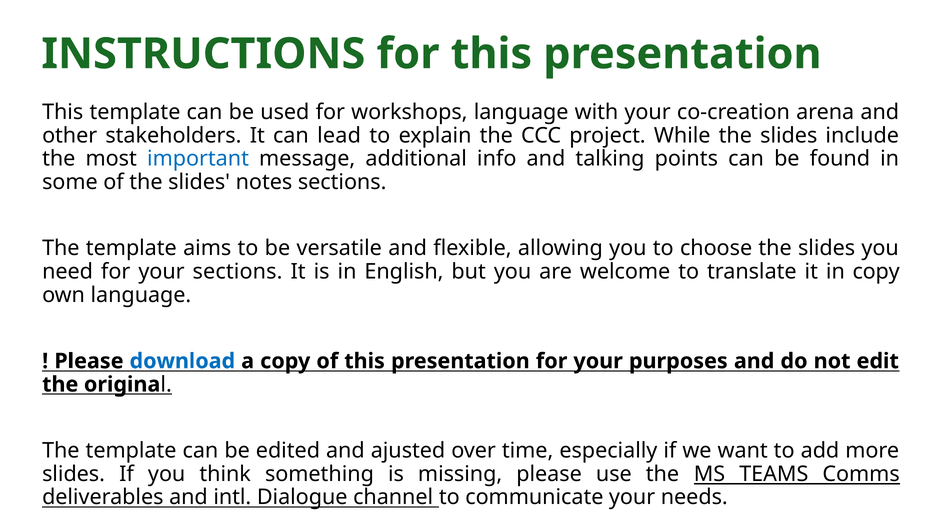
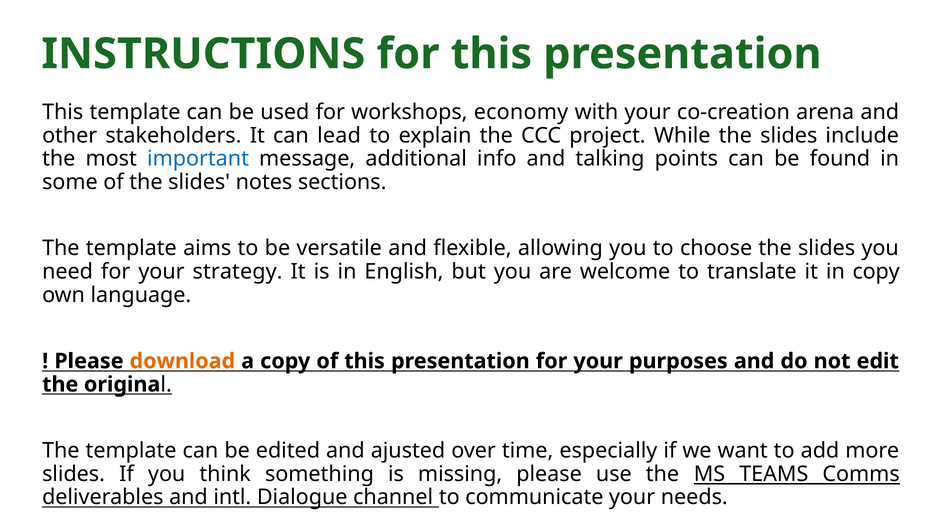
workshops language: language -> economy (521, 112)
your sections: sections -> strategy (238, 271)
download colour: blue -> orange (182, 361)
